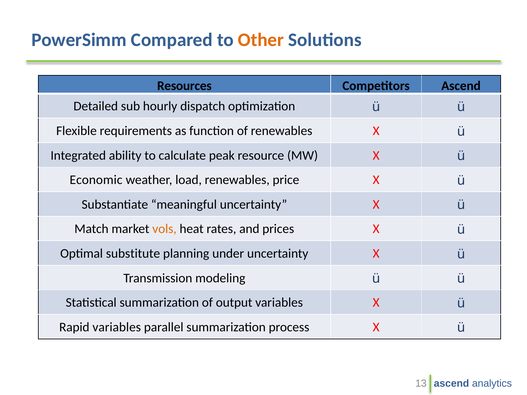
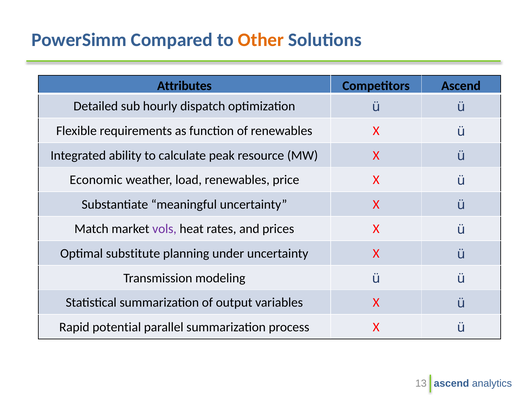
Resources: Resources -> Attributes (184, 86)
vols colour: orange -> purple (164, 229)
Rapid variables: variables -> potential (117, 327)
